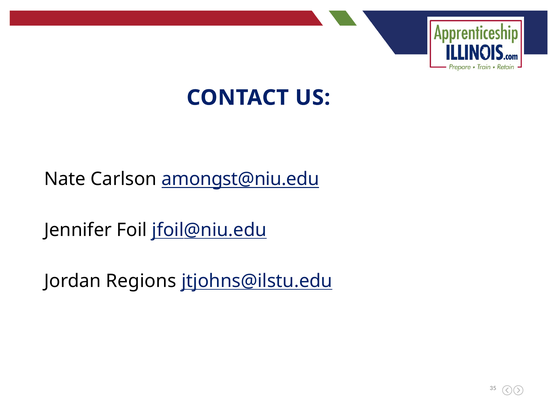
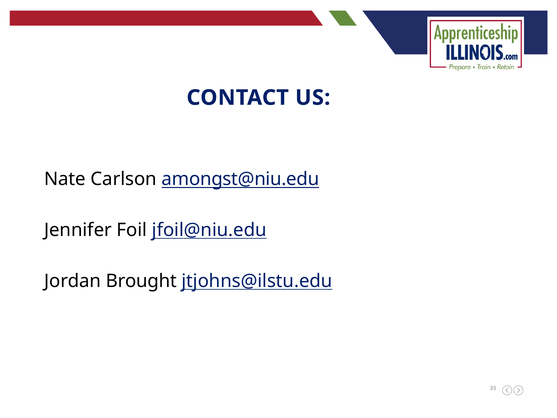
Regions: Regions -> Brought (141, 281)
